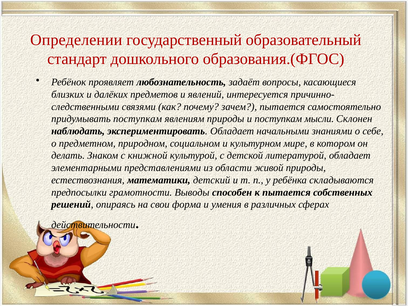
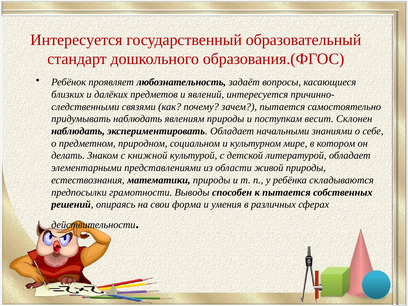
Определении: Определении -> Интересуется (76, 40)
придумывать поступкам: поступкам -> наблюдать (138, 119)
мысли: мысли -> весит (319, 119)
математики детский: детский -> природы (212, 180)
